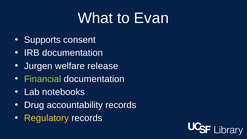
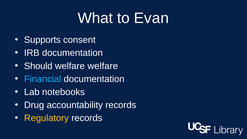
Jurgen: Jurgen -> Should (38, 66)
welfare release: release -> welfare (103, 66)
Financial colour: light green -> light blue (43, 79)
